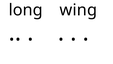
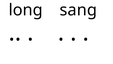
wing: wing -> sang (78, 10)
